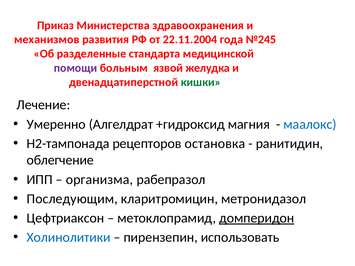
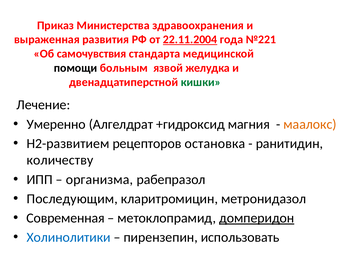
механизмов: механизмов -> выраженная (47, 40)
22.11.2004 underline: none -> present (190, 40)
№245: №245 -> №221 (261, 40)
разделенные: разделенные -> самочувствия (92, 54)
помощи colour: purple -> black (76, 68)
маалокс colour: blue -> orange (310, 124)
Н2-тампонада: Н2-тампонада -> Н2-развитием (68, 144)
облегчение: облегчение -> количеству (60, 160)
Цефтриаксон: Цефтриаксон -> Современная (66, 218)
